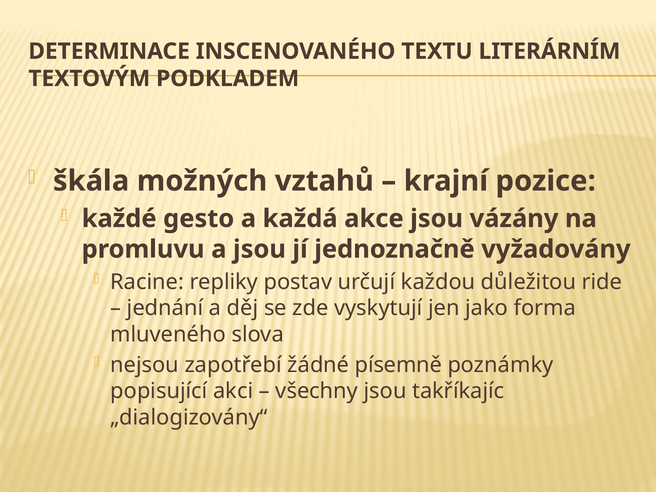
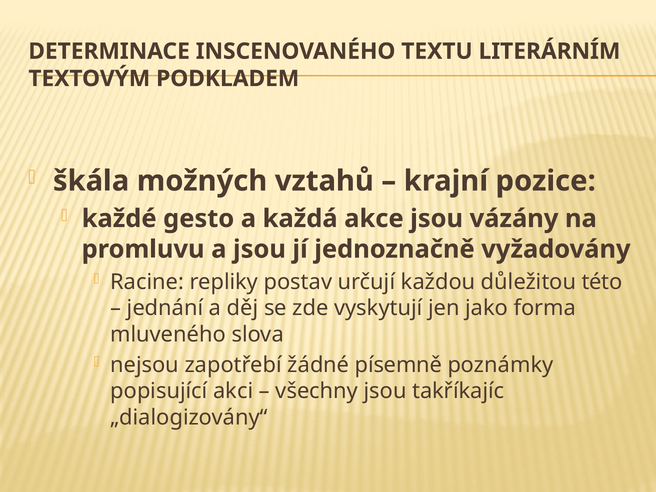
ride: ride -> této (602, 282)
